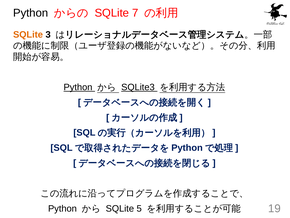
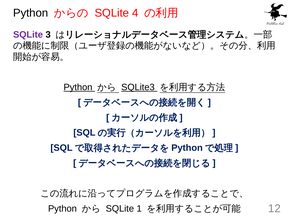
7: 7 -> 4 (135, 13)
SQLite colour: orange -> purple (28, 34)
5: 5 -> 1 (139, 208)
19: 19 -> 12 (274, 208)
